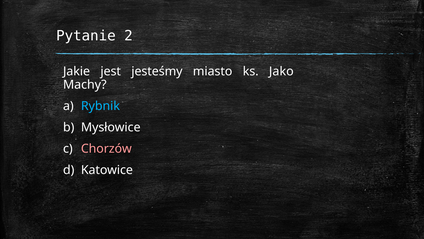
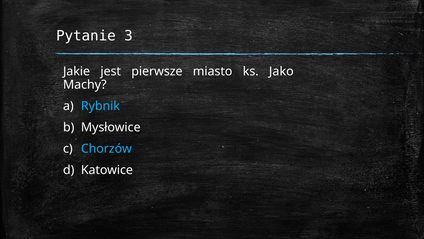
2: 2 -> 3 (128, 36)
jesteśmy: jesteśmy -> pierwsze (157, 71)
Chorzów colour: pink -> light blue (106, 148)
